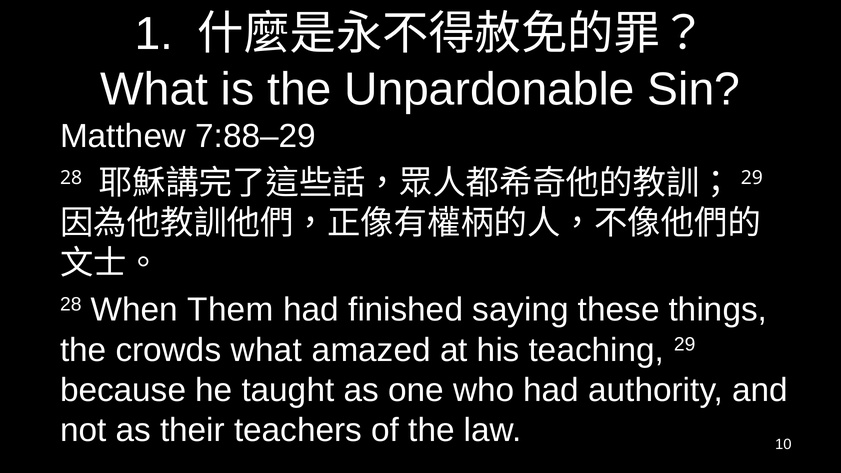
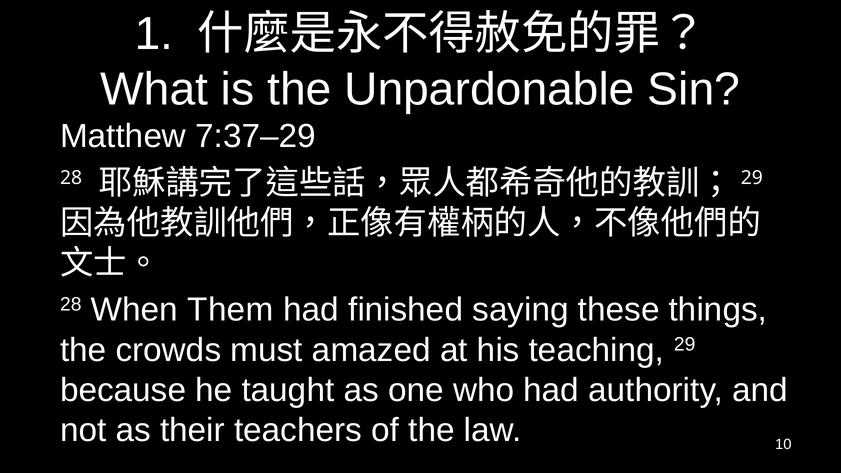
7:88–29: 7:88–29 -> 7:37–29 (256, 136)
crowds what: what -> must (267, 350)
